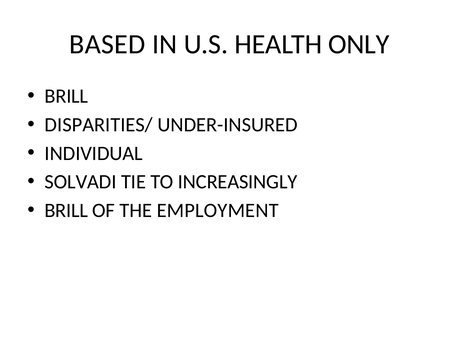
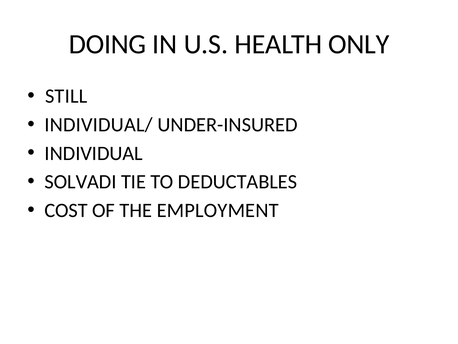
BASED: BASED -> DOING (108, 44)
BRILL: BRILL -> STILL (66, 96)
DISPARITIES/: DISPARITIES/ -> INDIVIDUAL/ (99, 125)
INCREASINGLY: INCREASINGLY -> DEDUCTABLES (238, 182)
BRILL: BRILL -> COST (66, 210)
